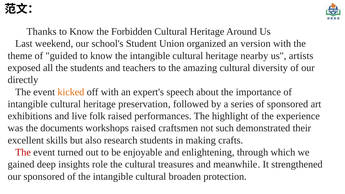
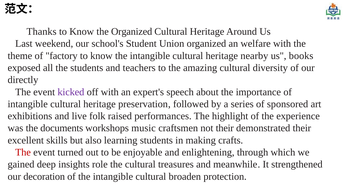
the Forbidden: Forbidden -> Organized (132, 32)
version: version -> welfare (256, 44)
guided: guided -> factory (62, 56)
artists: artists -> books (301, 56)
kicked colour: orange -> purple (71, 92)
workshops raised: raised -> music (144, 128)
not such: such -> their (225, 128)
research: research -> learning (121, 140)
our sponsored: sponsored -> decoration (44, 177)
